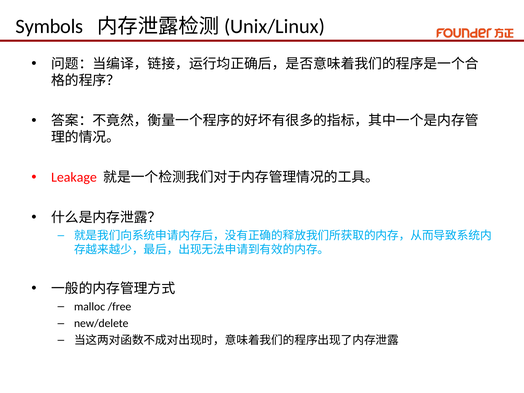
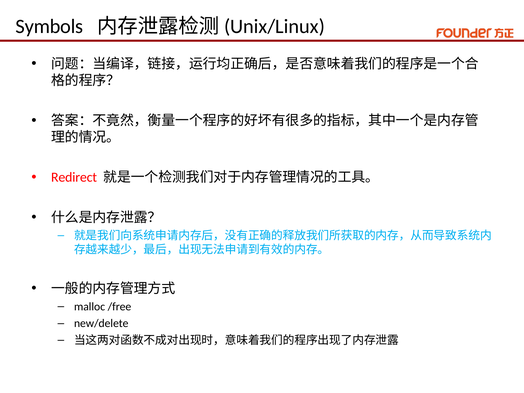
Leakage: Leakage -> Redirect (74, 177)
